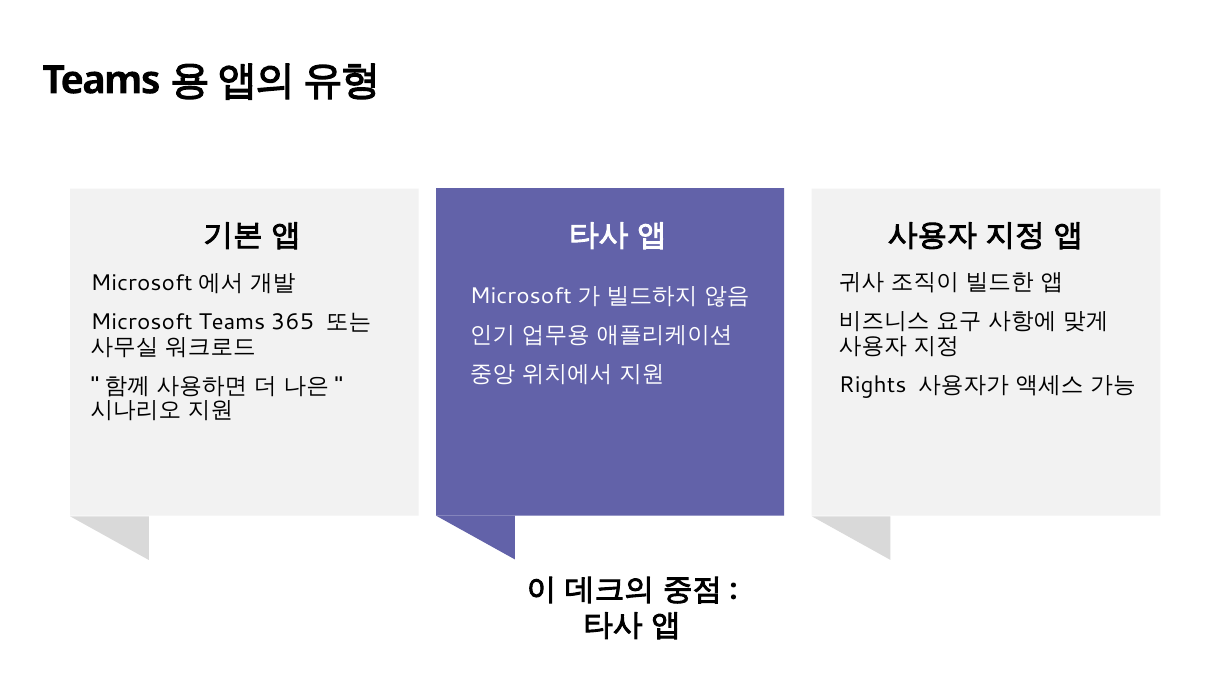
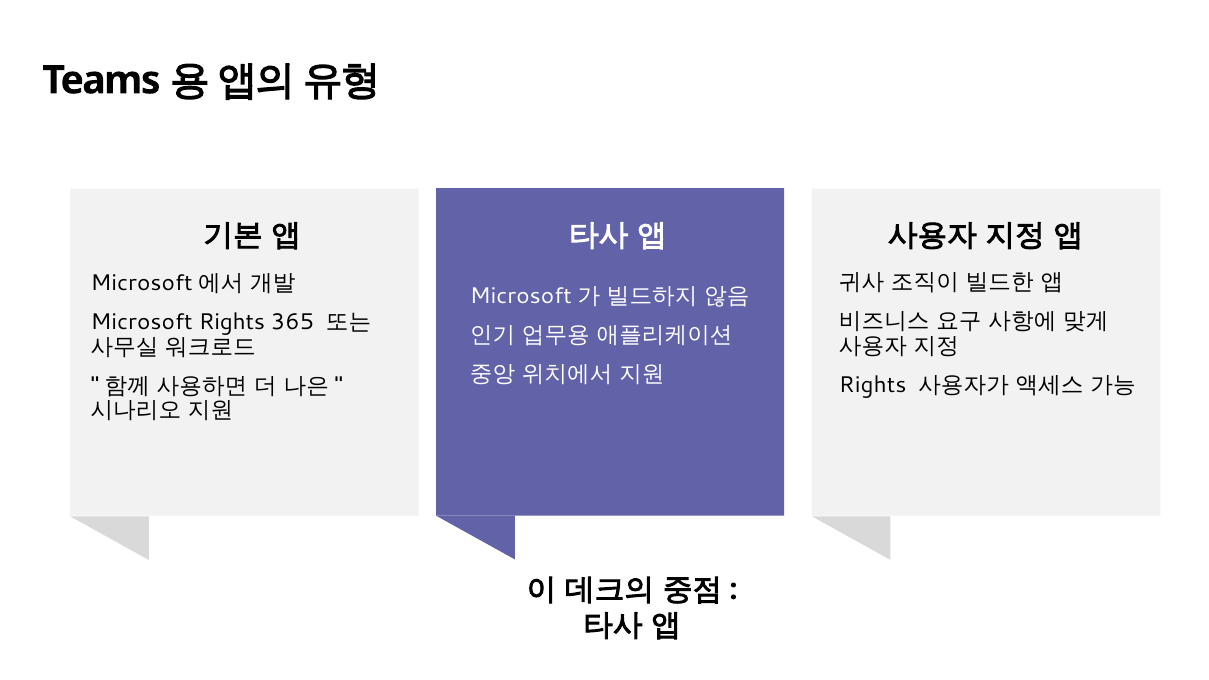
Microsoft Teams: Teams -> Rights (232, 322)
